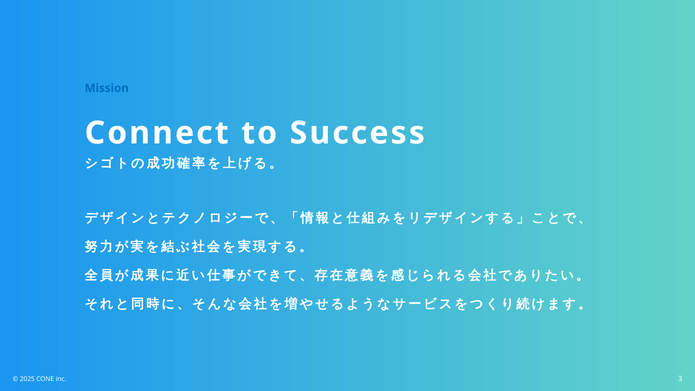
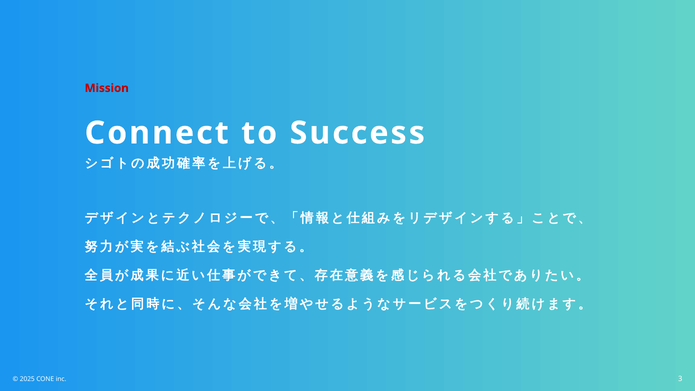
Mission colour: blue -> red (107, 88)
